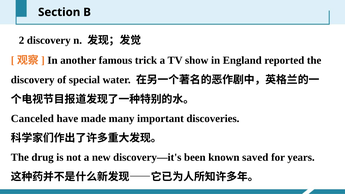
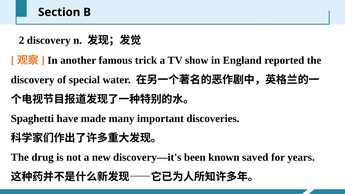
Canceled: Canceled -> Spaghetti (32, 119)
